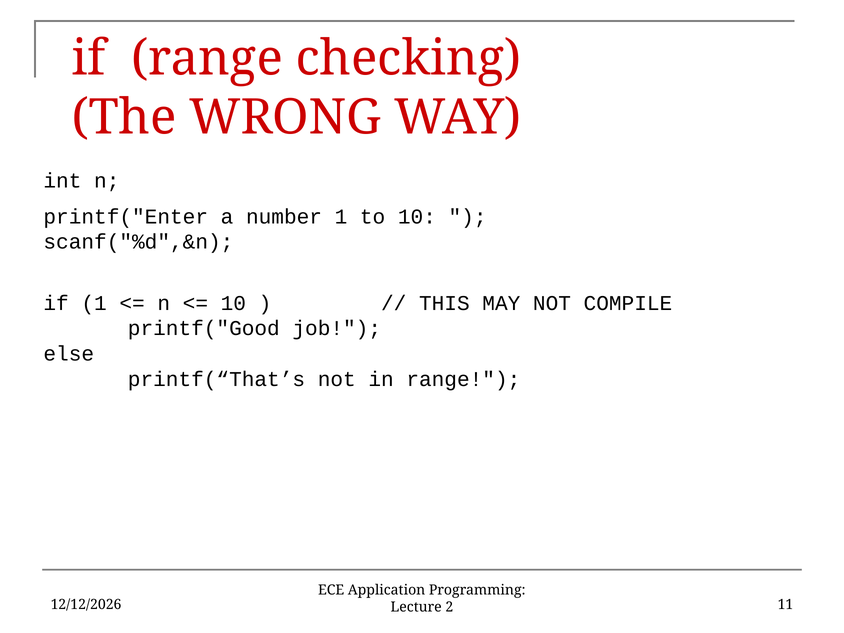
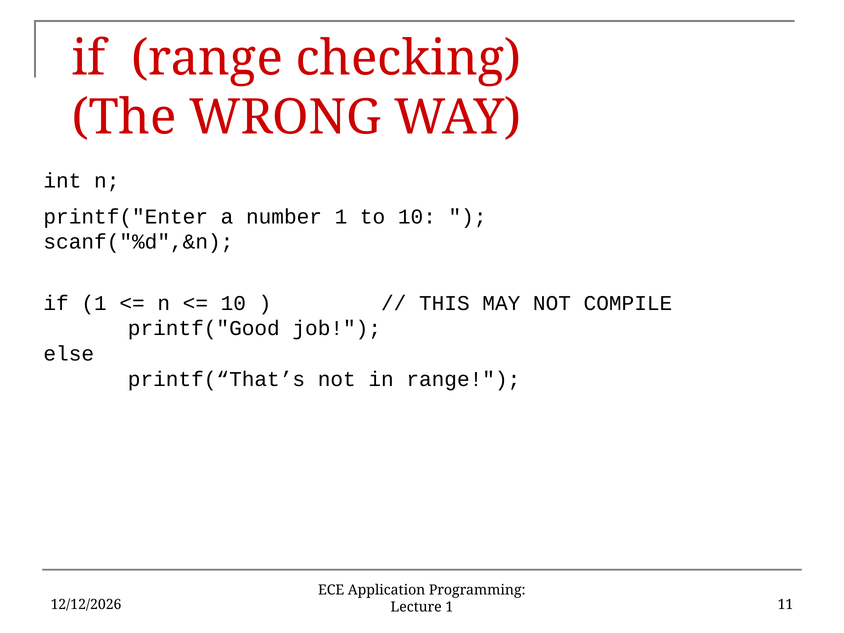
Lecture 2: 2 -> 1 (449, 607)
